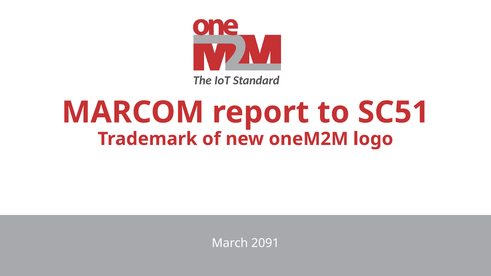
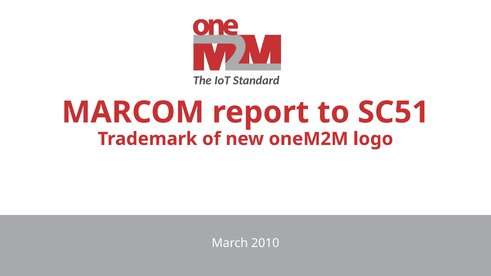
2091: 2091 -> 2010 (265, 243)
